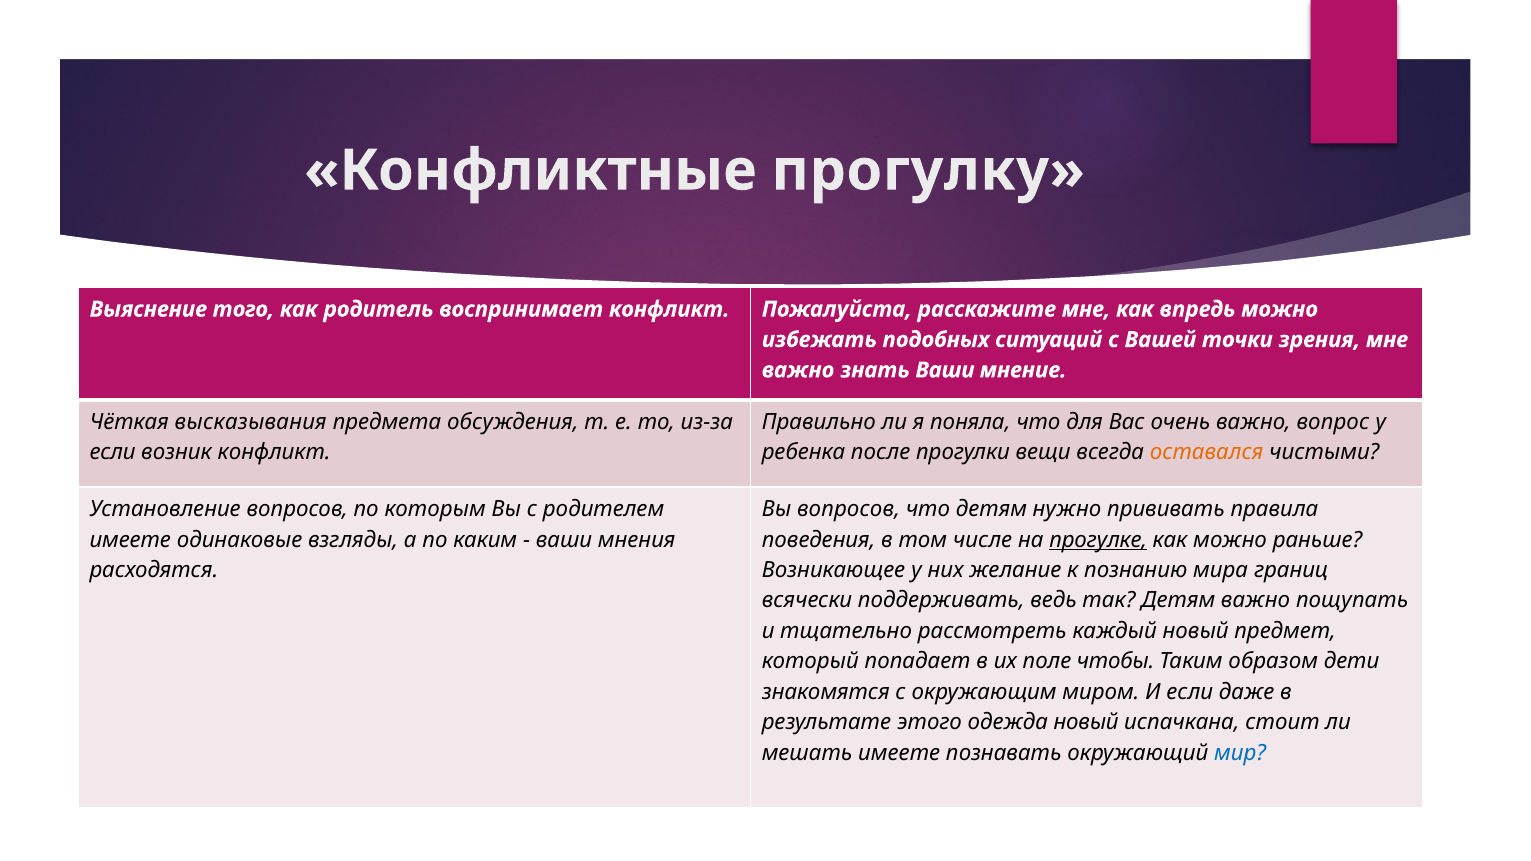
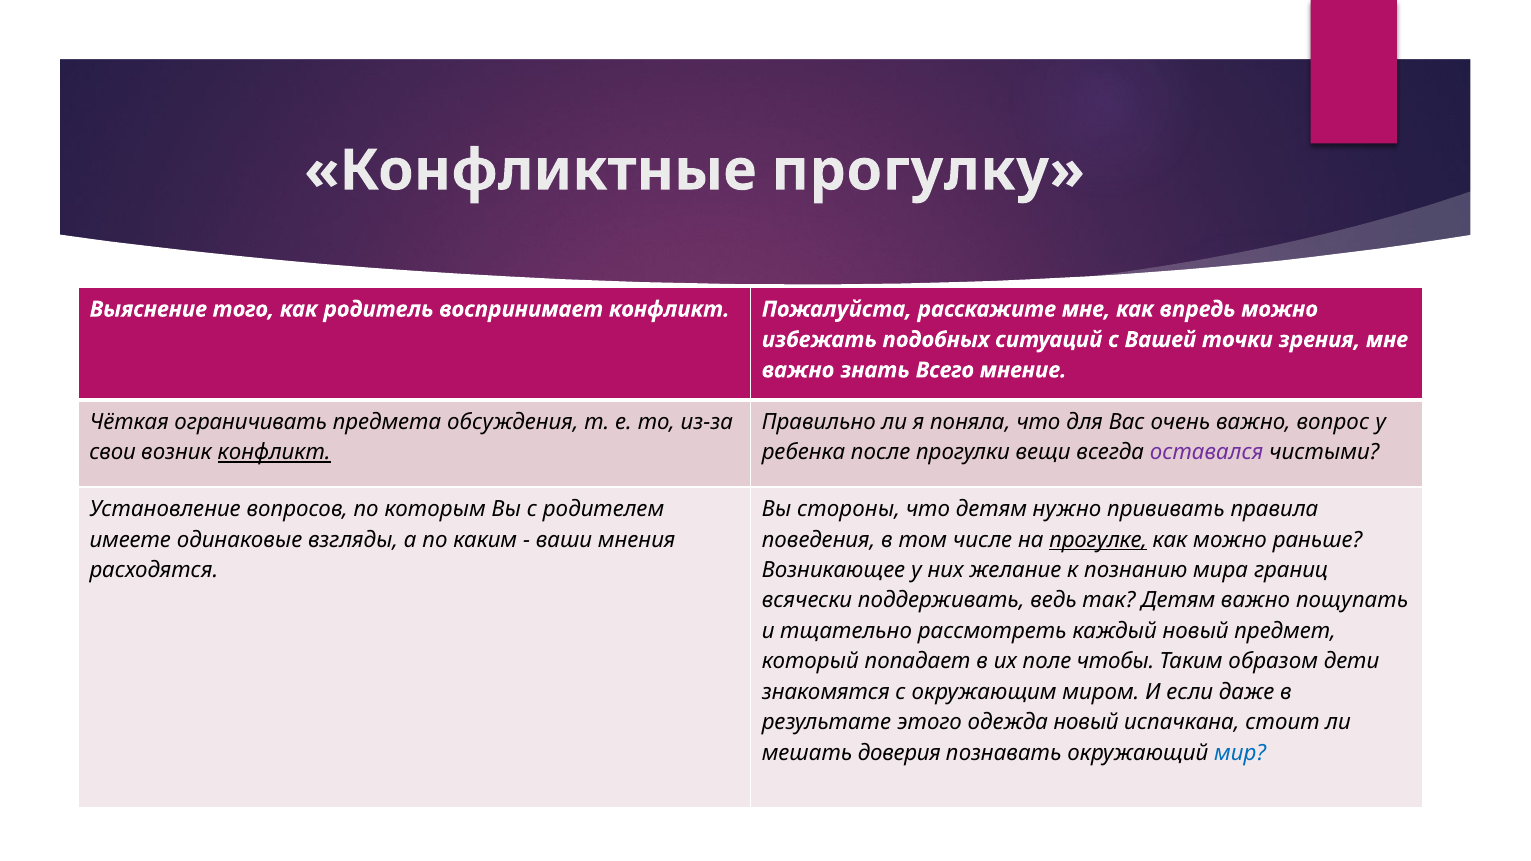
знать Ваши: Ваши -> Всего (945, 370)
высказывания: высказывания -> ограничивать (251, 422)
если: если -> свои (113, 453)
конфликт underline: none -> present (274, 453)
оставался colour: orange -> purple (1207, 453)
Вы вопросов: вопросов -> стороны (848, 509)
мешать имеете: имеете -> доверия (899, 753)
